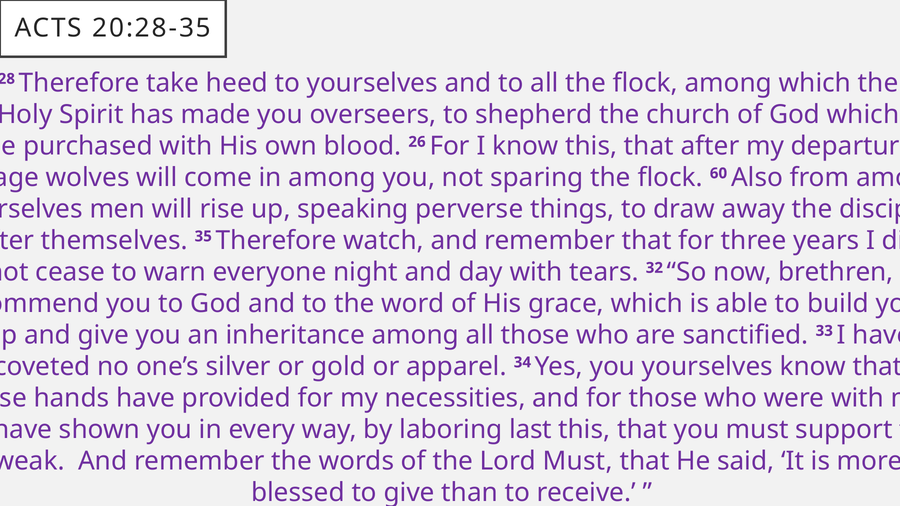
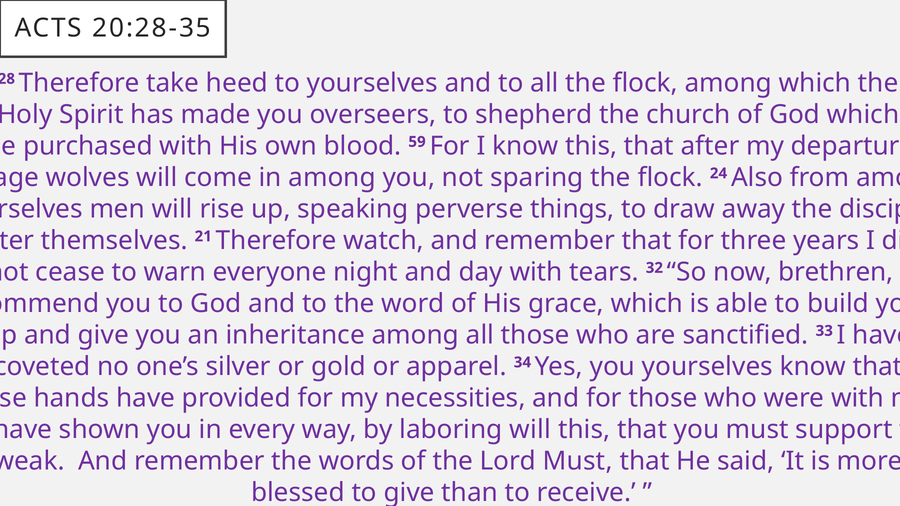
26: 26 -> 59 (417, 142)
60: 60 -> 24 (718, 173)
themselves 35: 35 -> 21 (203, 236)
laboring last: last -> will (530, 430)
